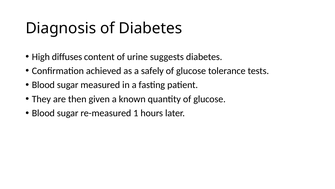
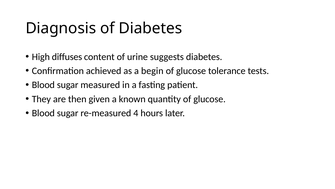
safely: safely -> begin (152, 71)
1: 1 -> 4 (136, 113)
